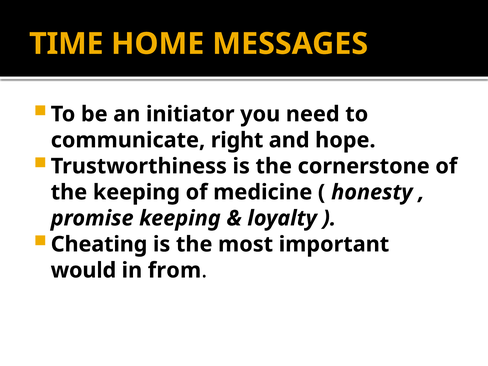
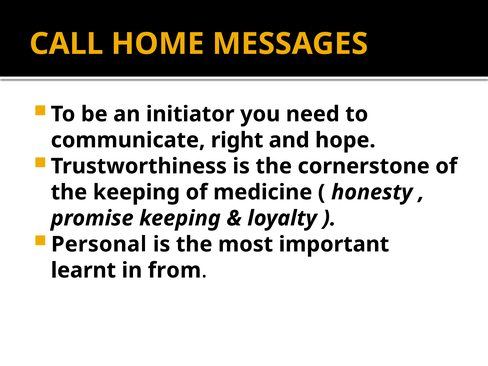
TIME: TIME -> CALL (66, 44)
Cheating: Cheating -> Personal (99, 244)
would: would -> learnt (83, 270)
